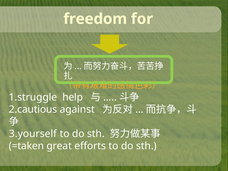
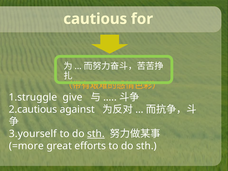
freedom: freedom -> cautious (95, 19)
help: help -> give (73, 97)
sth underline: none -> present (96, 134)
=taken: =taken -> =more (26, 146)
